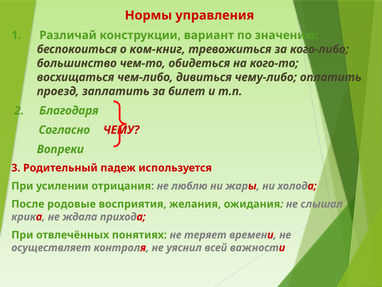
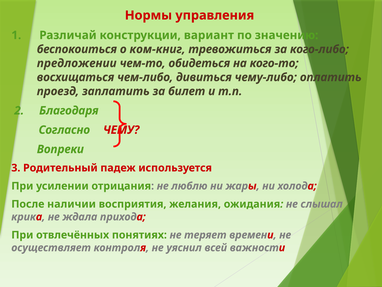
большинство: большинство -> предложении (77, 63)
родовые: родовые -> наличии (72, 204)
